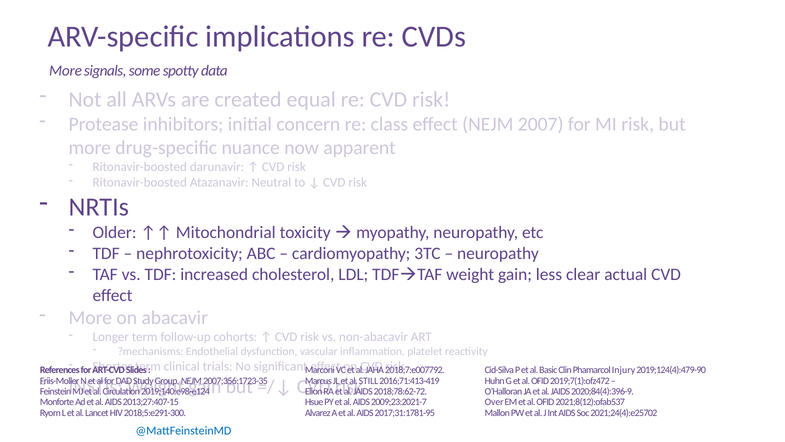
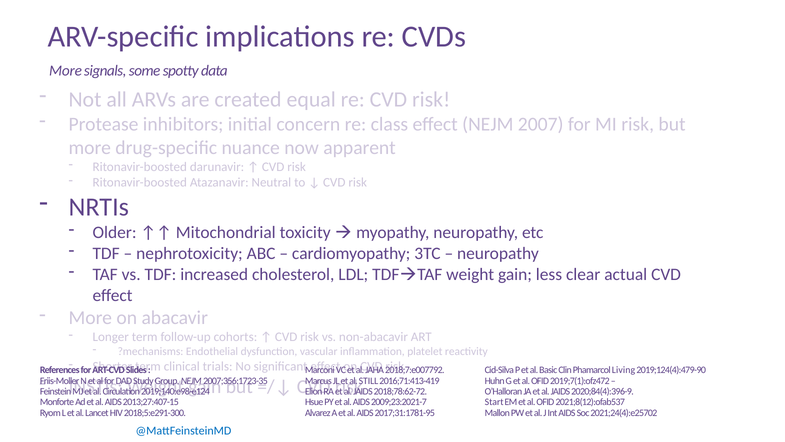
Injury: Injury -> Living (623, 370)
Over: Over -> Start (494, 402)
